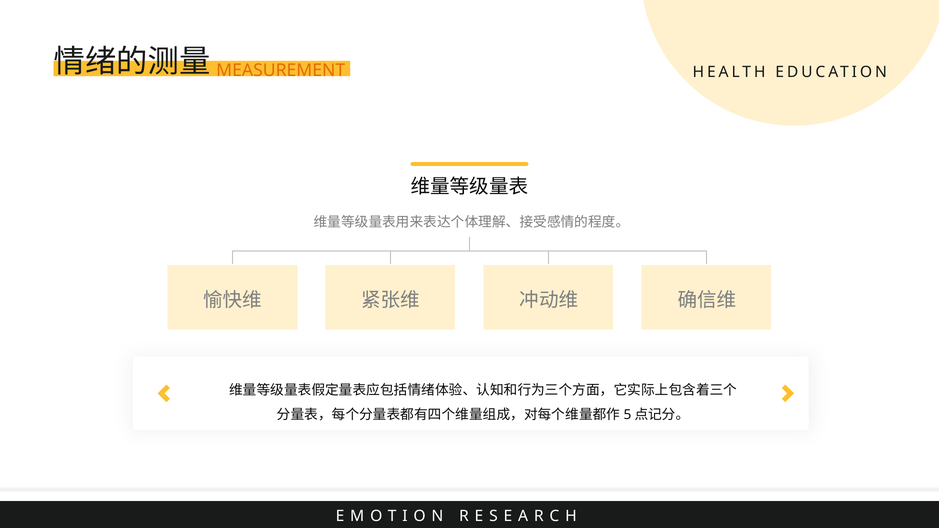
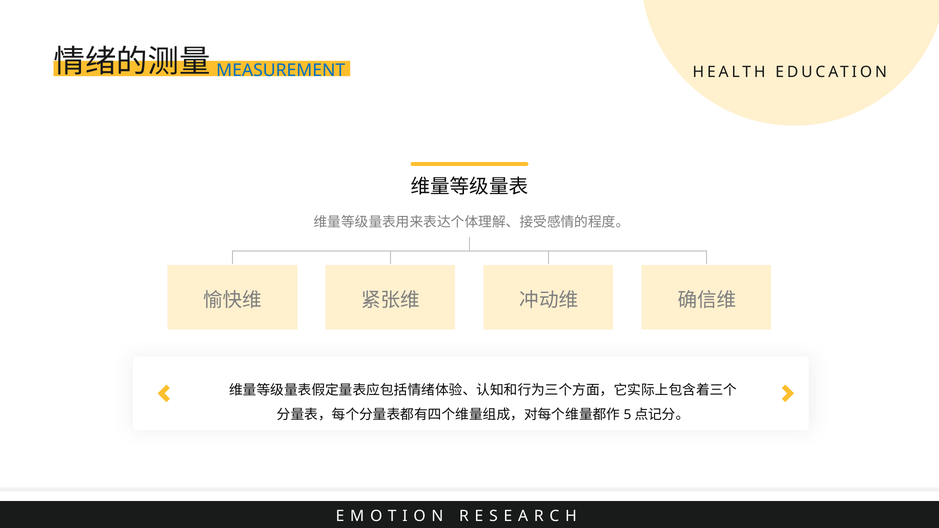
MEASUREMENT colour: orange -> blue (281, 70)
